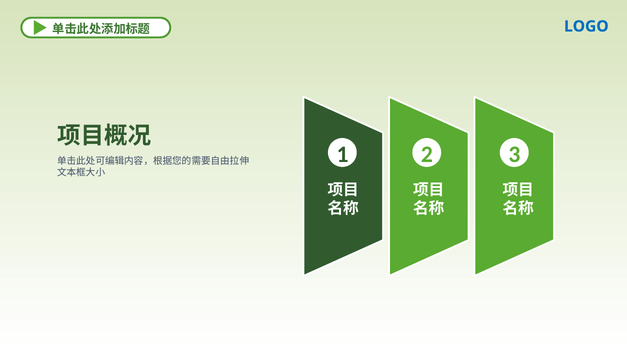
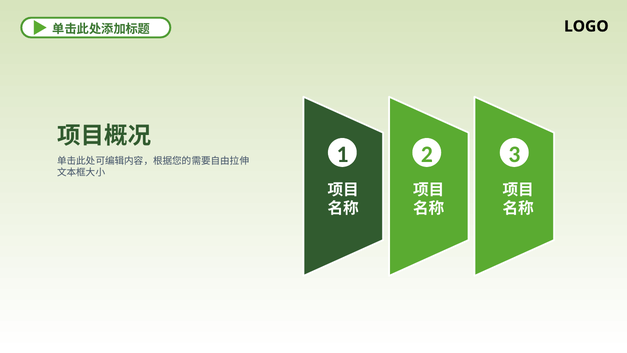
LOGO colour: blue -> black (586, 26)
